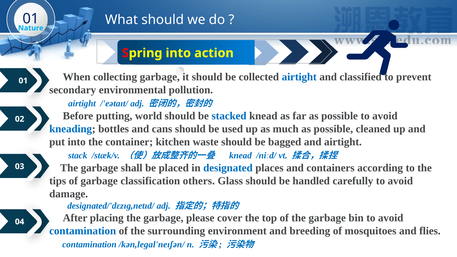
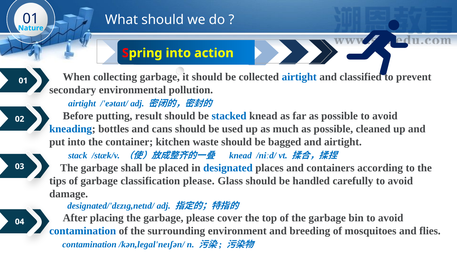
world: world -> result (149, 116)
classification others: others -> please (199, 181)
